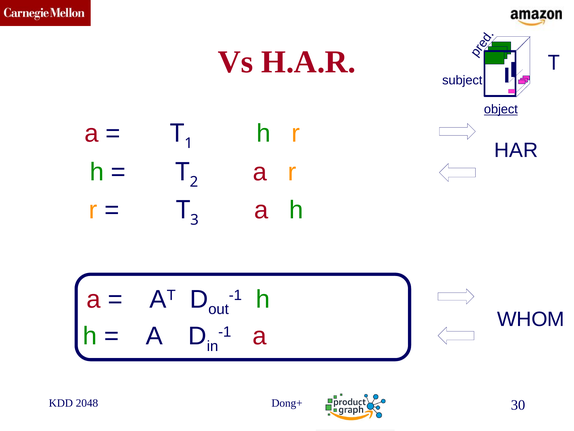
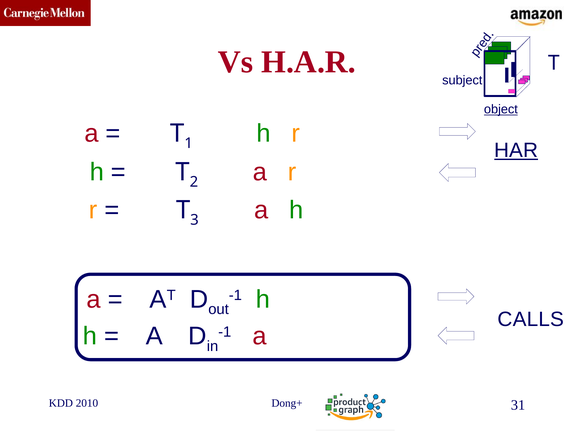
HAR underline: none -> present (516, 150)
WHOM: WHOM -> CALLS (531, 319)
2048: 2048 -> 2010 (87, 403)
30: 30 -> 31 (518, 405)
